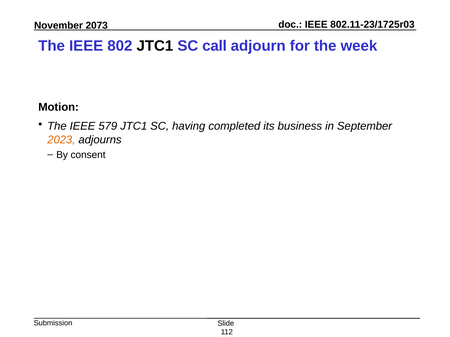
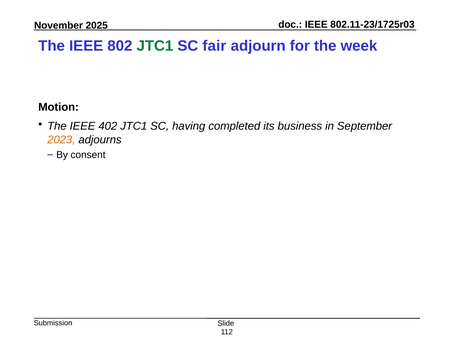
2073: 2073 -> 2025 (97, 26)
JTC1 colour: black -> green (155, 46)
call: call -> fair (214, 46)
579: 579 -> 402 (108, 126)
